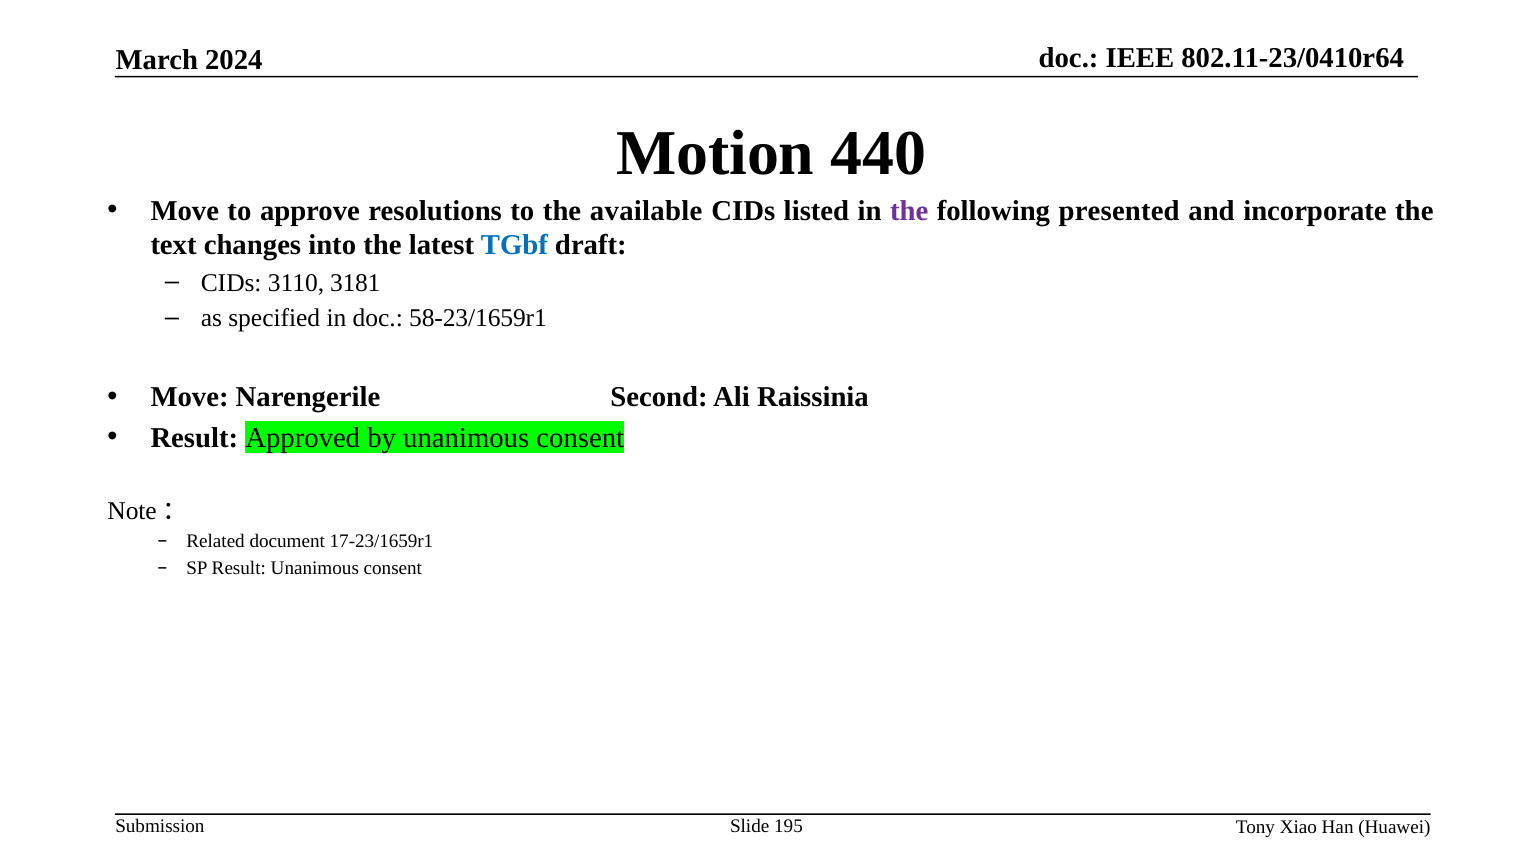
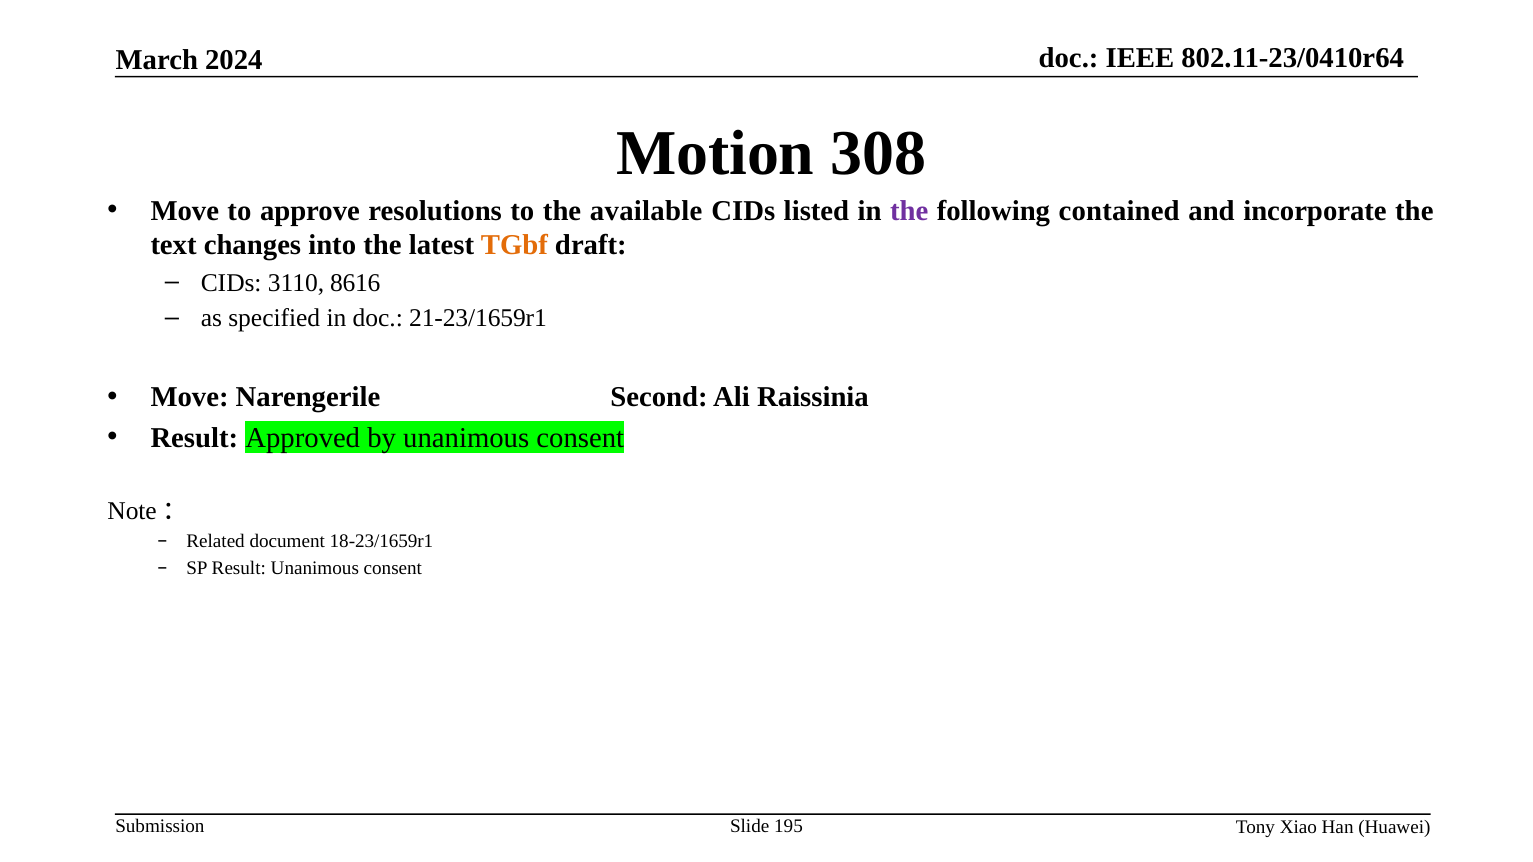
440: 440 -> 308 (878, 154)
presented: presented -> contained (1119, 211)
TGbf colour: blue -> orange (514, 245)
3181: 3181 -> 8616 (355, 283)
58-23/1659r1: 58-23/1659r1 -> 21-23/1659r1 (478, 319)
17-23/1659r1: 17-23/1659r1 -> 18-23/1659r1 (381, 541)
